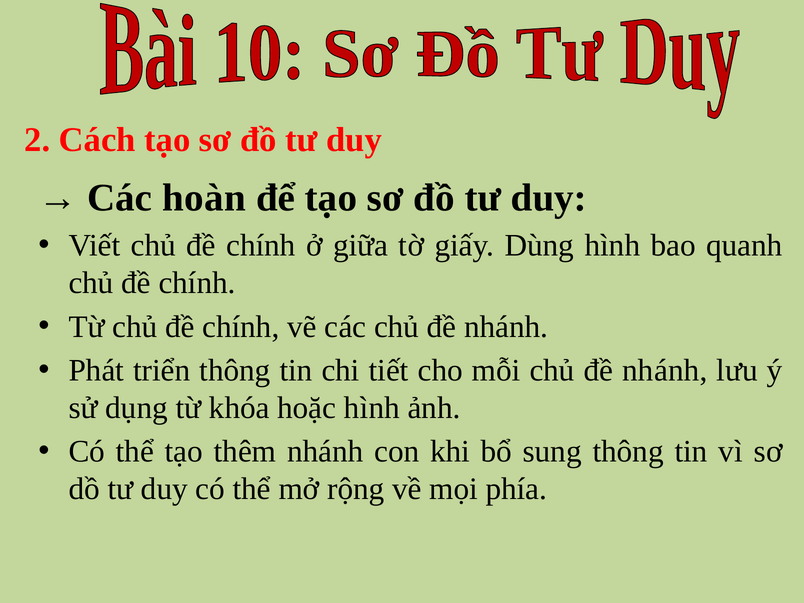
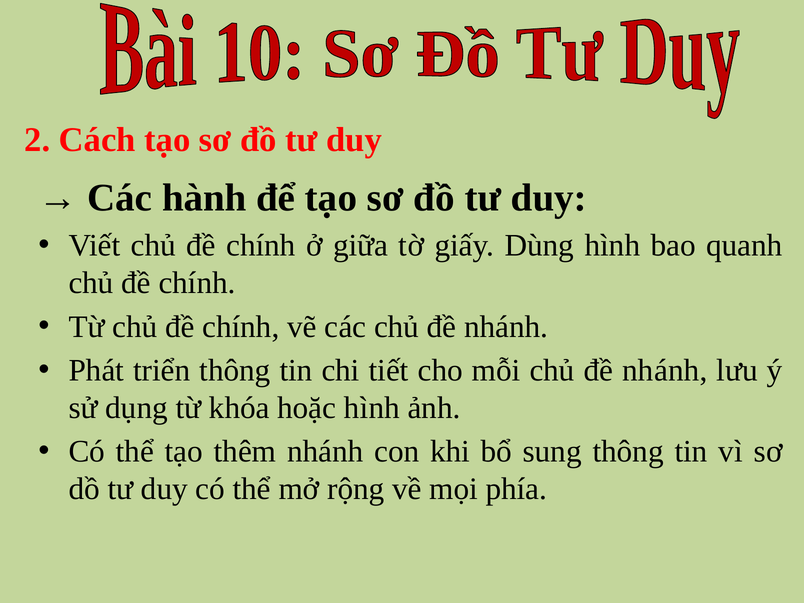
hoàn: hoàn -> hành (204, 198)
